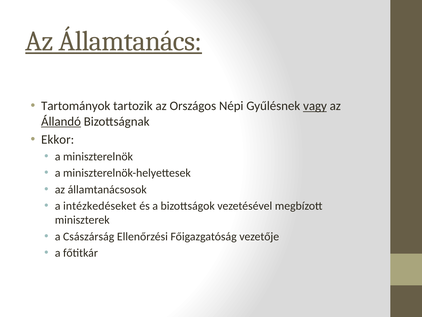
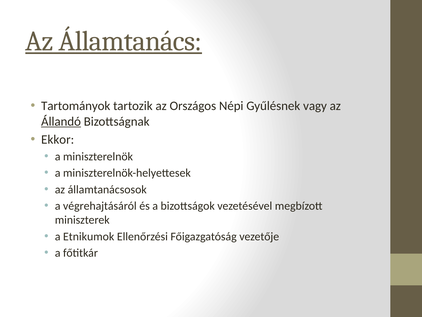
vagy underline: present -> none (315, 106)
intézkedéseket: intézkedéseket -> végrehajtásáról (100, 206)
Császárság: Császárság -> Etnikumok (89, 236)
